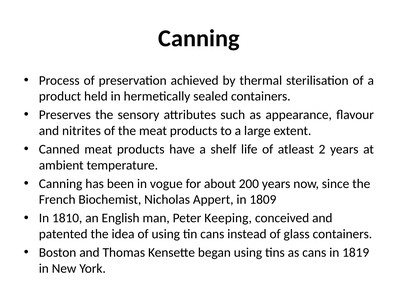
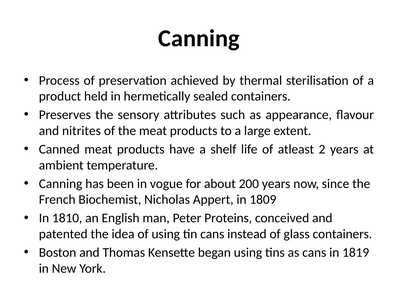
Keeping: Keeping -> Proteins (228, 218)
